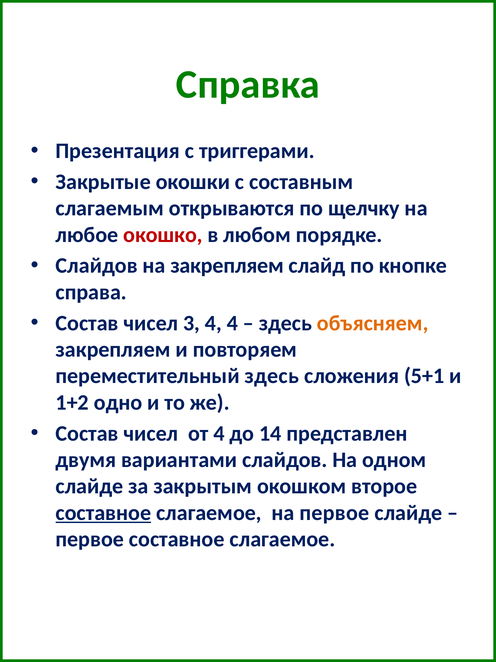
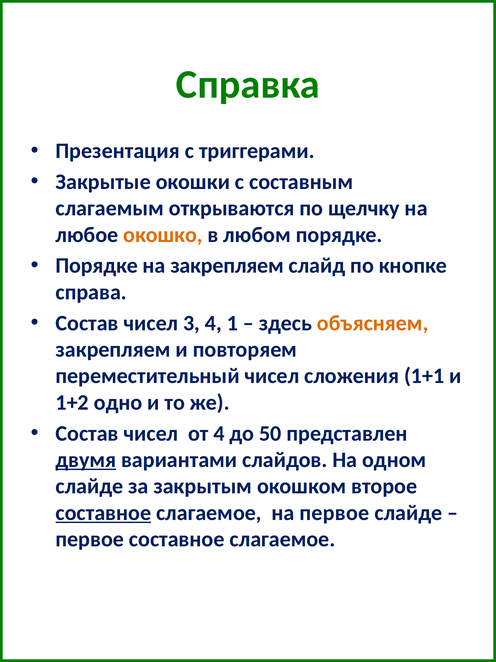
окошко colour: red -> orange (163, 235)
Слайдов: Слайдов -> Порядке (97, 265)
4 4: 4 -> 1 (232, 323)
переместительный здесь: здесь -> чисел (272, 376)
5+1: 5+1 -> 1+1 (424, 376)
14: 14 -> 50 (270, 433)
двумя underline: none -> present (86, 459)
